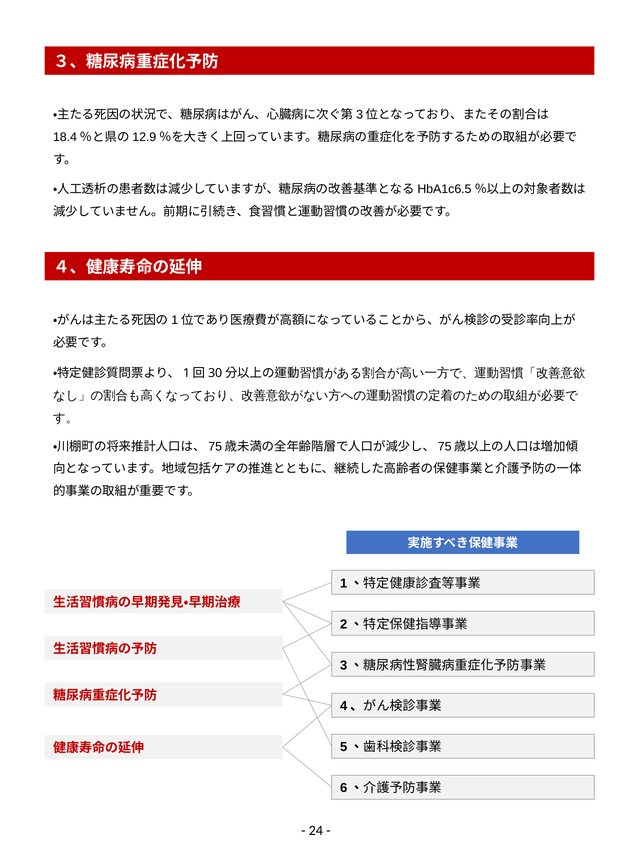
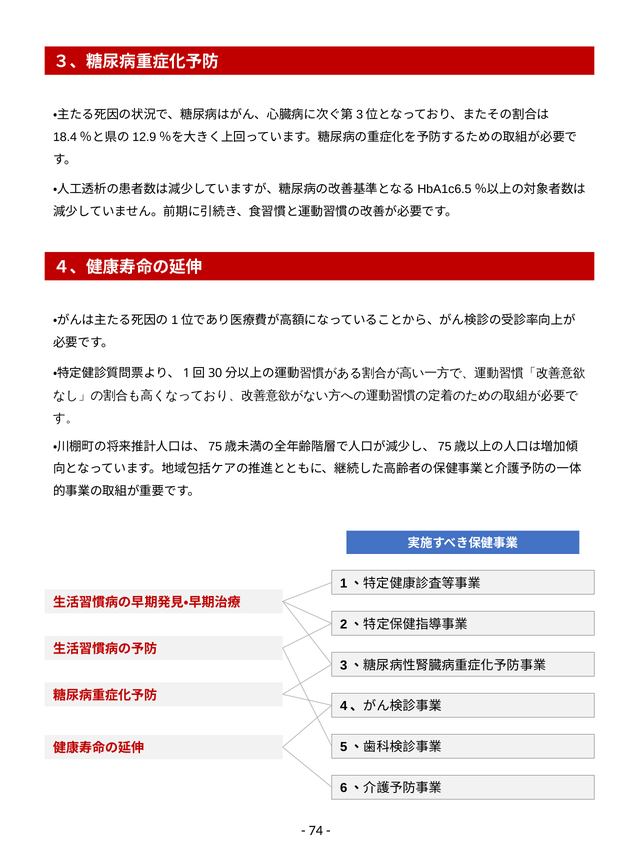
24: 24 -> 74 (316, 829)
